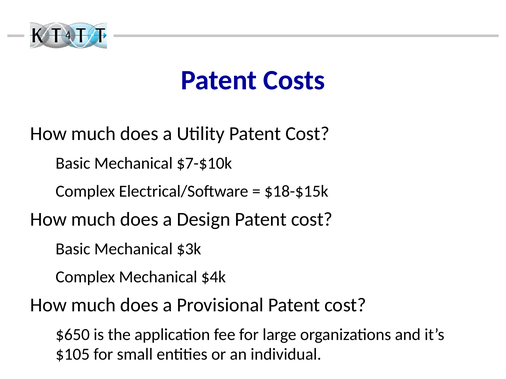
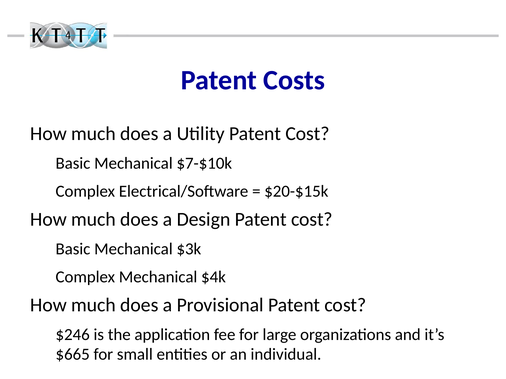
$18-$15k: $18-$15k -> $20-$15k (296, 192)
$650: $650 -> $246 (73, 335)
$105: $105 -> $665 (73, 355)
